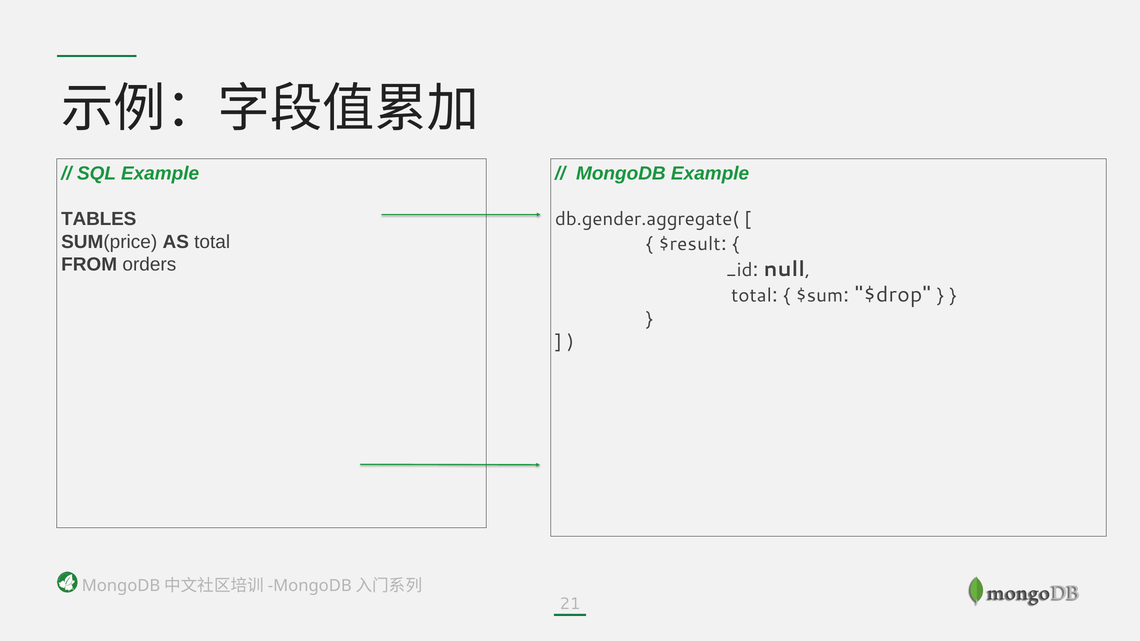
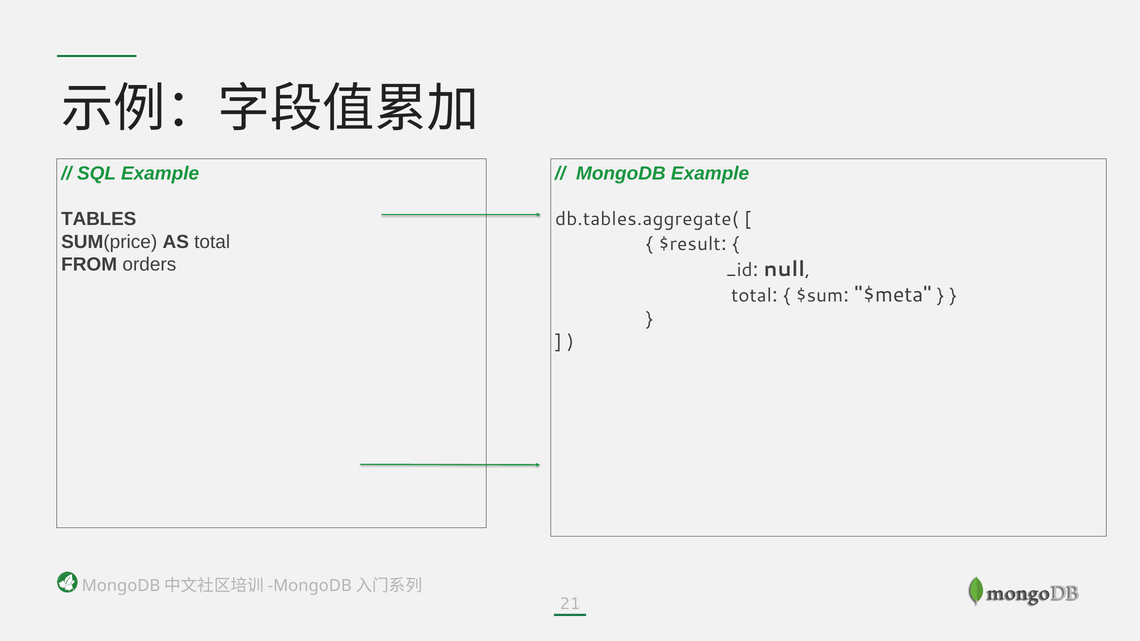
db.gender.aggregate(: db.gender.aggregate( -> db.tables.aggregate( (647, 219)
$drop: $drop -> $meta (893, 295)
